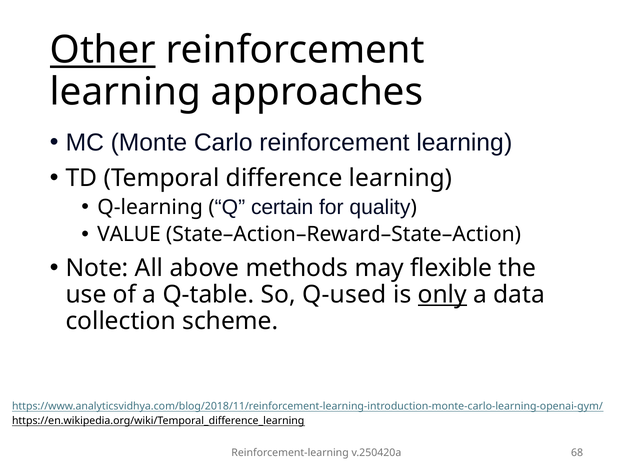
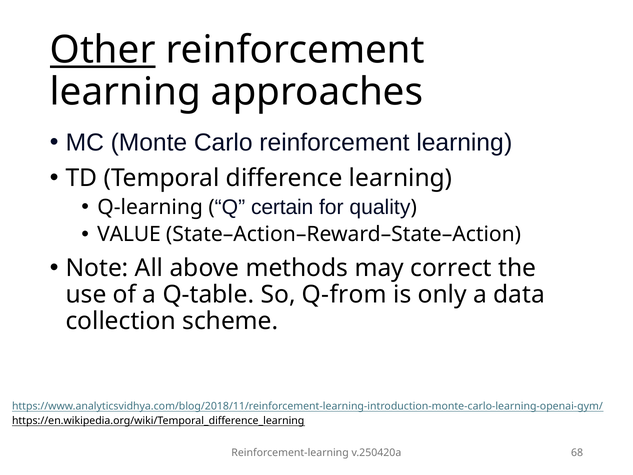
flexible: flexible -> correct (451, 268)
Q-used: Q-used -> Q-from (344, 294)
only underline: present -> none (442, 294)
